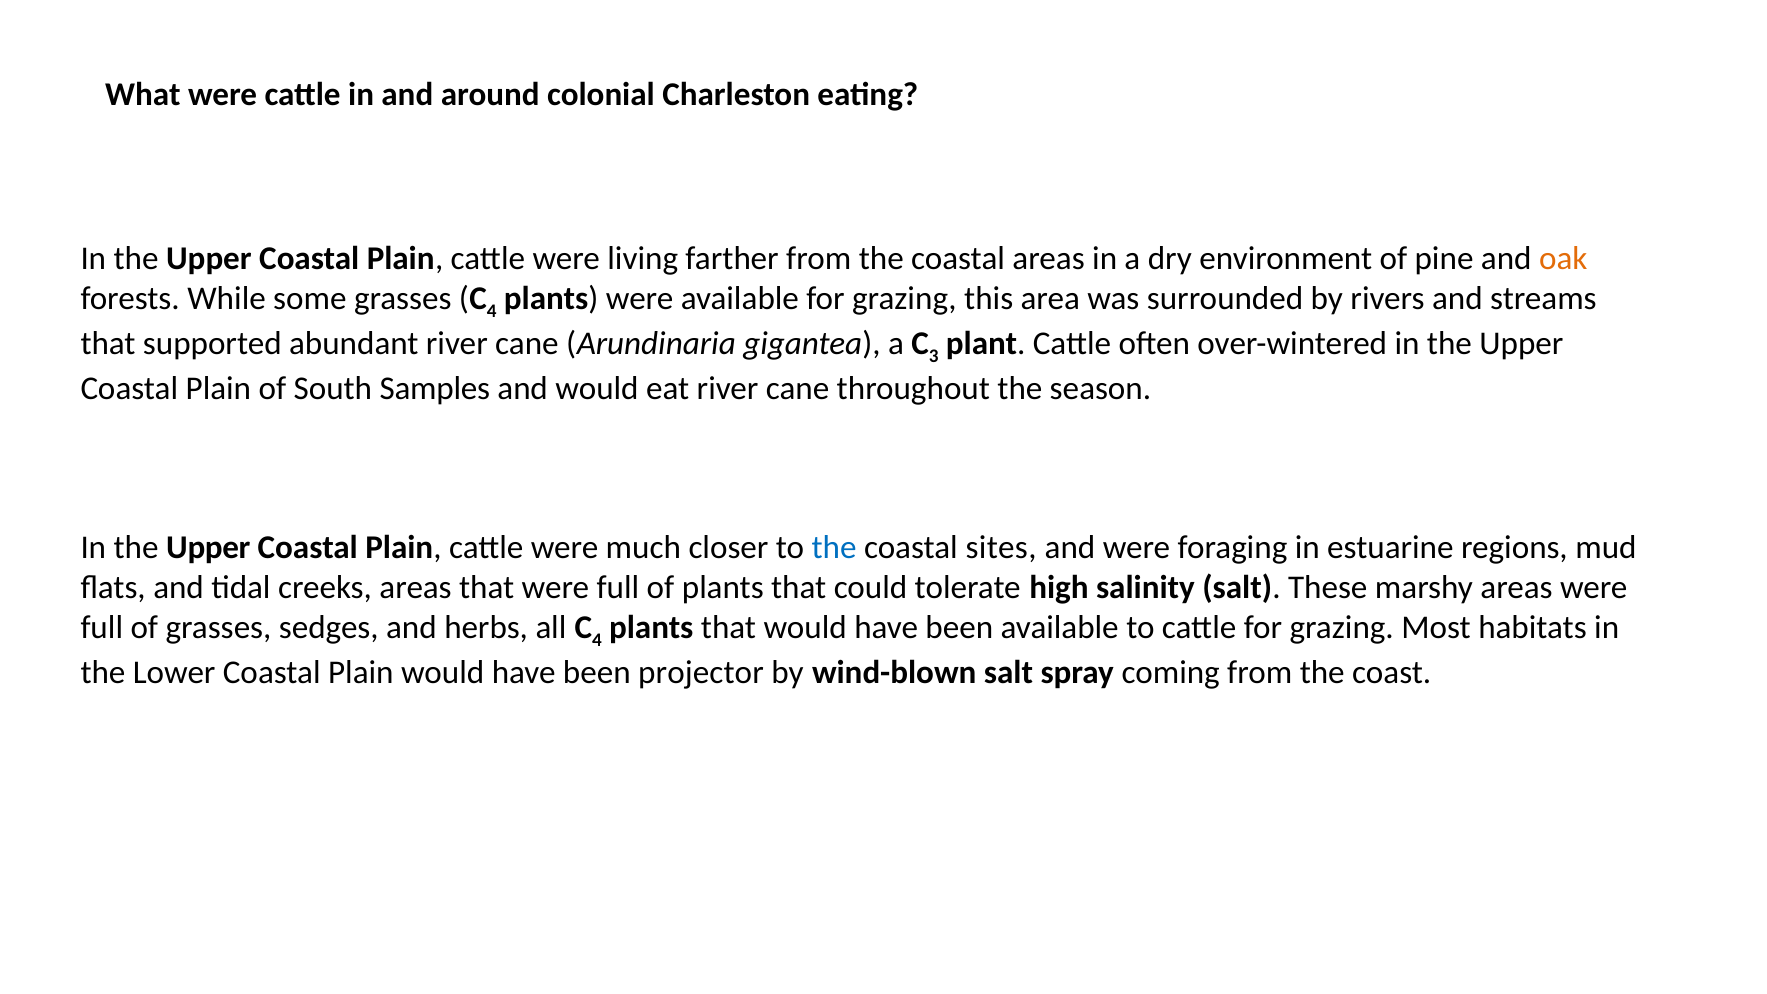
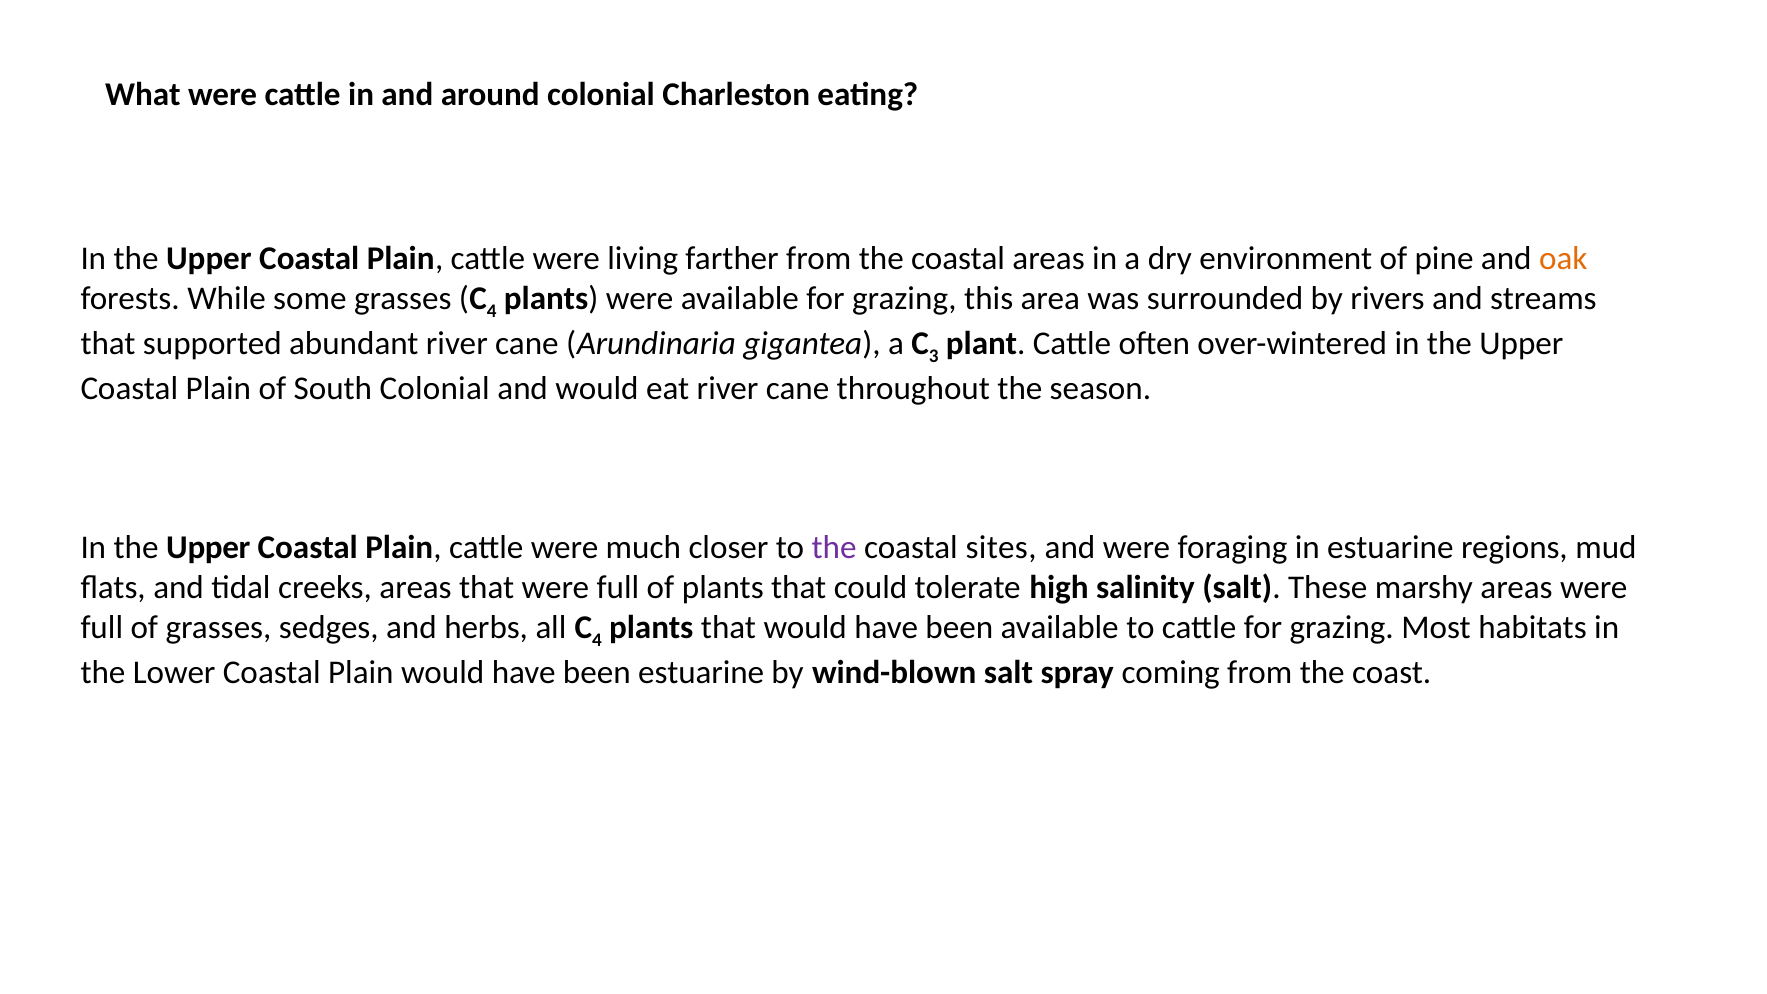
South Samples: Samples -> Colonial (435, 389)
the colour: blue -> purple (834, 548)
been projector: projector -> estuarine (701, 672)
